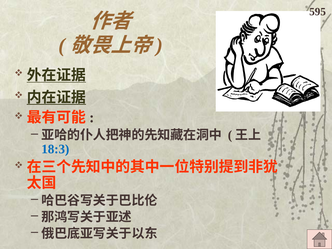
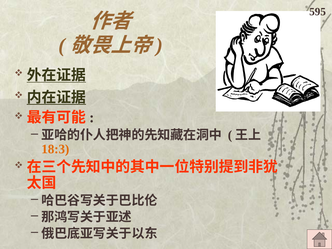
18:3 colour: blue -> orange (55, 149)
